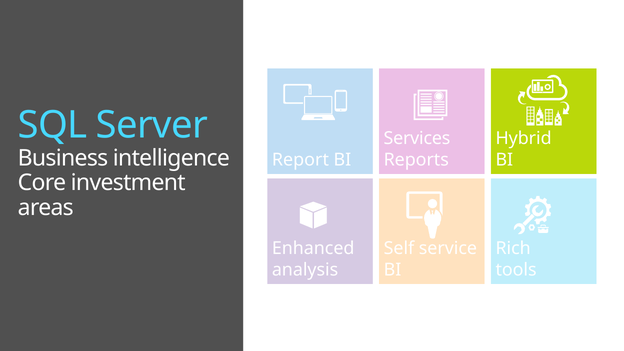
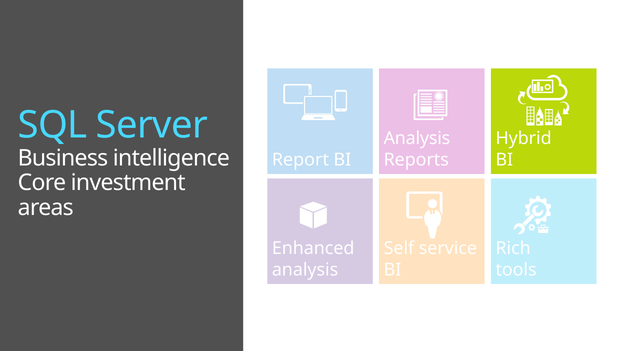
Services: Services -> Analysis (417, 139)
